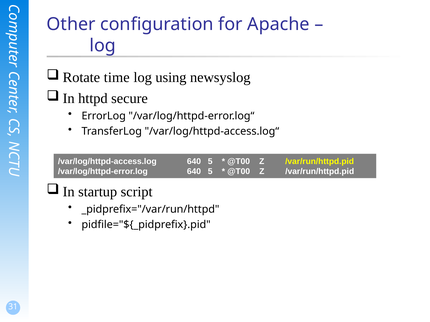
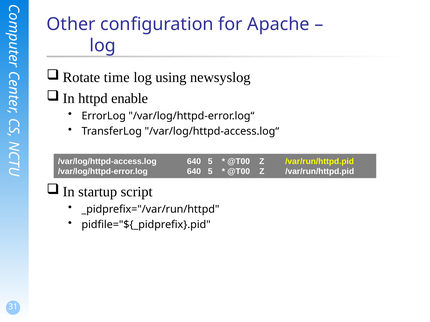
secure: secure -> enable (130, 98)
